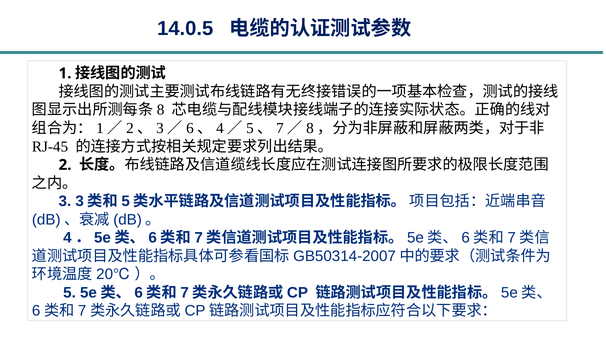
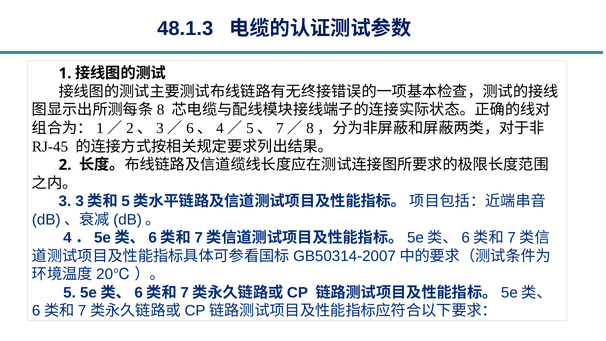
14.0.5: 14.0.5 -> 48.1.3 (185, 29)
